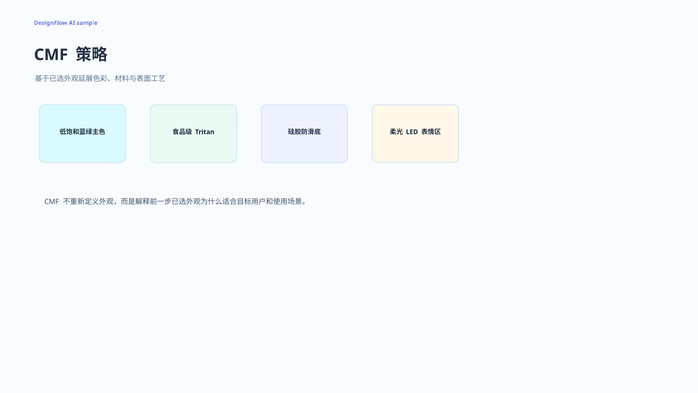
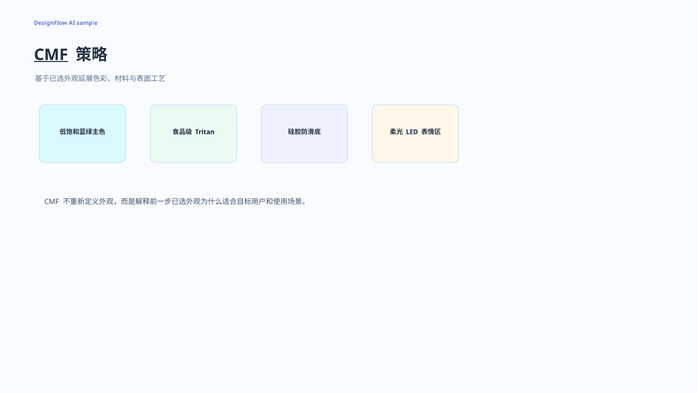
CMF underline: none -> present (51, 55)
